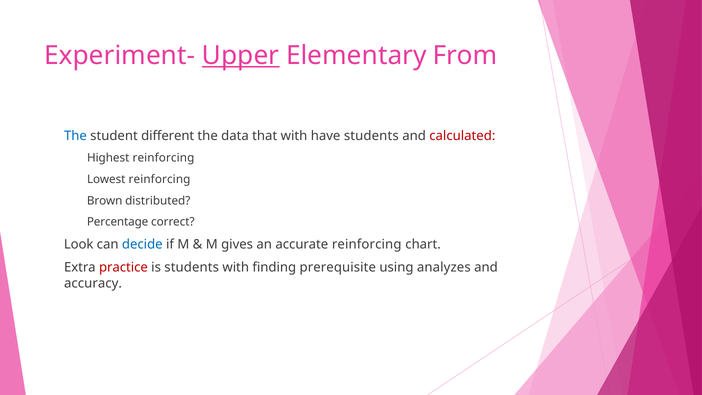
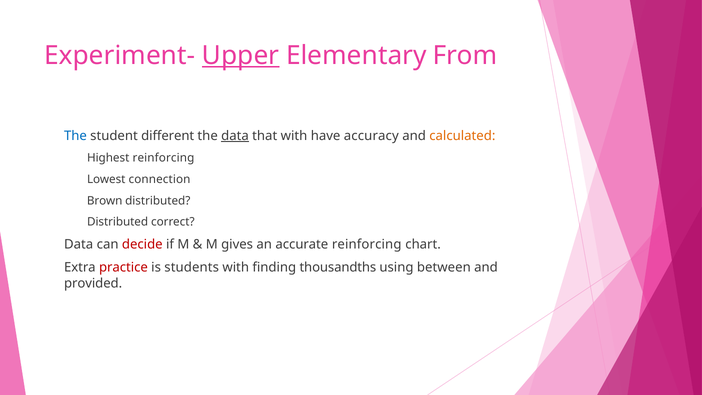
data underline: none -> present (235, 136)
have students: students -> accuracy (371, 136)
calculated colour: red -> orange (462, 136)
Lowest reinforcing: reinforcing -> connection (160, 179)
Percentage: Percentage -> Distributed (118, 222)
Look: Look -> Data (79, 244)
decide colour: blue -> red (142, 244)
prerequisite: prerequisite -> thousandths (338, 267)
analyzes: analyzes -> between (444, 267)
accuracy: accuracy -> provided (93, 283)
